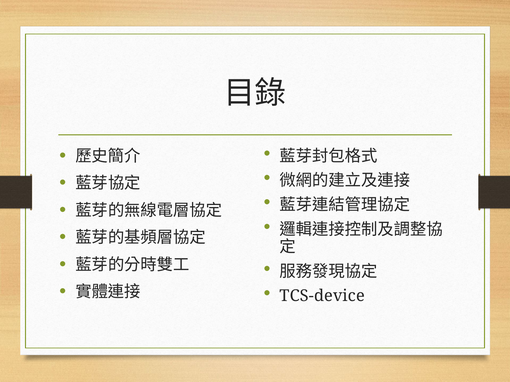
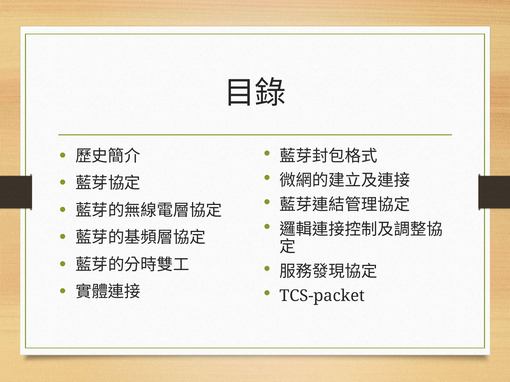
TCS-device: TCS-device -> TCS-packet (322, 296)
